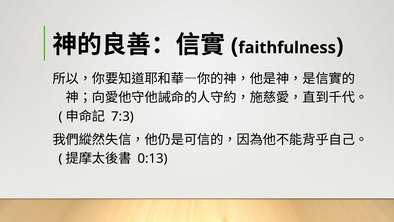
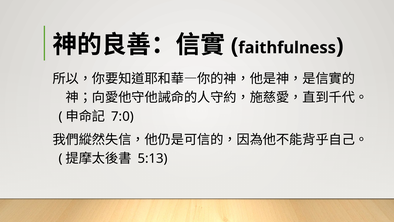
7:3: 7:3 -> 7:0 (122, 116)
0:13: 0:13 -> 5:13 (152, 158)
